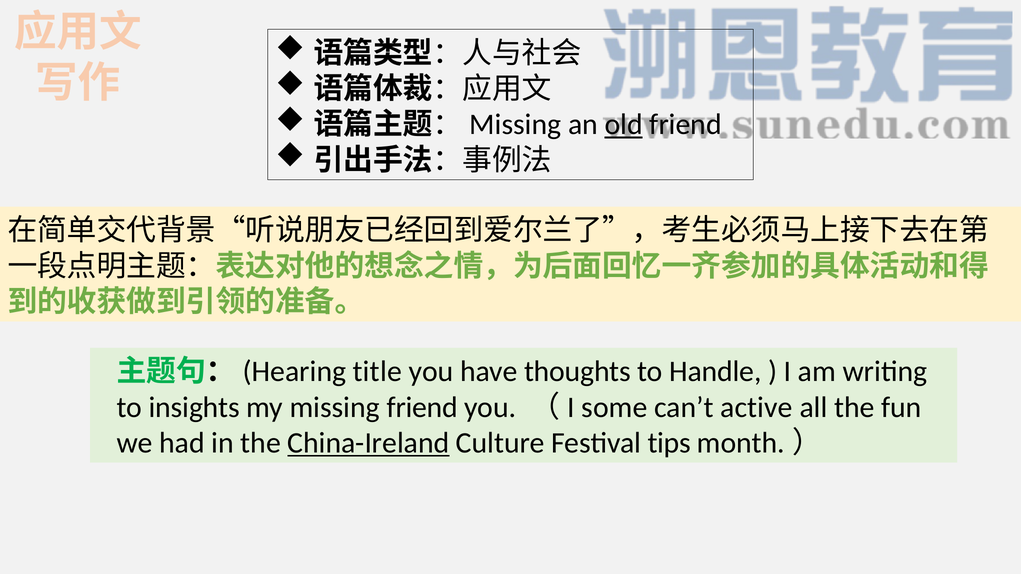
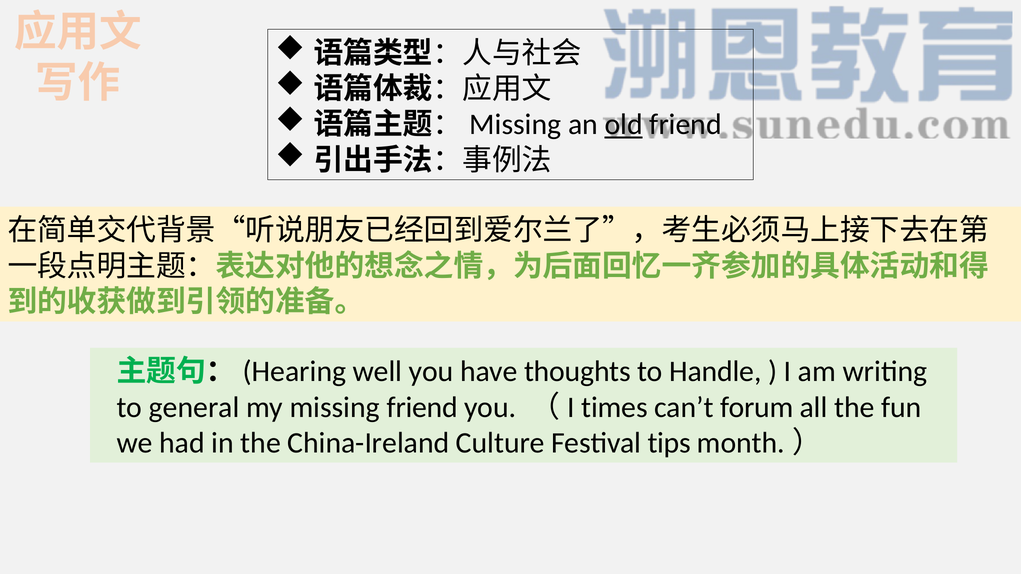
title: title -> well (378, 372)
insights: insights -> general (194, 408)
some: some -> times (615, 408)
active: active -> forum (757, 408)
China-Ireland underline: present -> none (368, 443)
